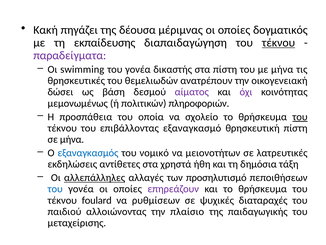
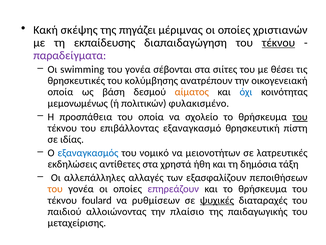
πηγάζει: πηγάζει -> σκέψης (79, 30)
δέουσα: δέουσα -> πηγάζει (137, 30)
δογματικός: δογματικός -> χριστιανών (280, 30)
δικαστής: δικαστής -> σέβονται (173, 69)
στα πίστη: πίστη -> σιίτες (225, 69)
με μήνα: μήνα -> θέσει (282, 69)
θεμελιωδών: θεμελιωδών -> κολύμβησης (151, 81)
δώσει: δώσει -> οποία (60, 92)
αίματος colour: purple -> orange (192, 92)
όχι colour: purple -> blue (246, 92)
πληροφοριών: πληροφοριών -> φυλακισμένο (199, 103)
σε μήνα: μήνα -> ιδίας (72, 139)
αλλεπάλληλες underline: present -> none (95, 177)
προσηλυτισμό: προσηλυτισμό -> εξασφαλίζουν (216, 177)
του colour: blue -> orange (55, 189)
ψυχικές underline: none -> present (217, 200)
